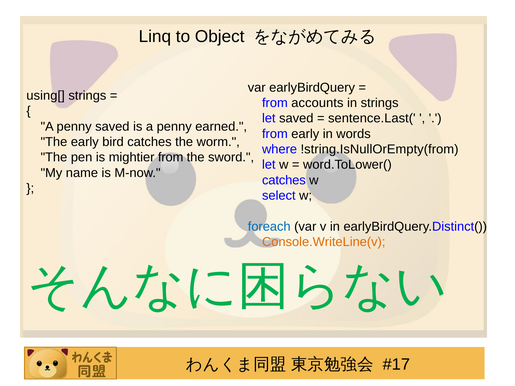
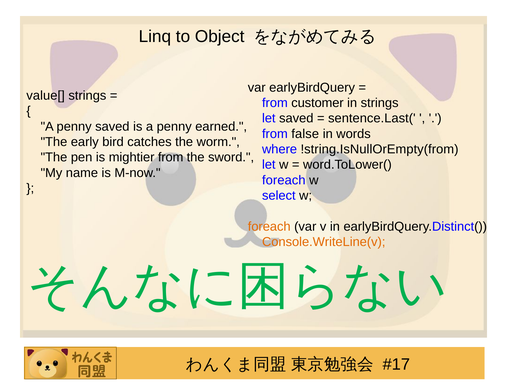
using[: using[ -> value[ (46, 96)
accounts: accounts -> customer (317, 103)
from early: early -> false (305, 134)
catches: catches -> foreach (284, 180)
foreach colour: blue -> orange (269, 227)
